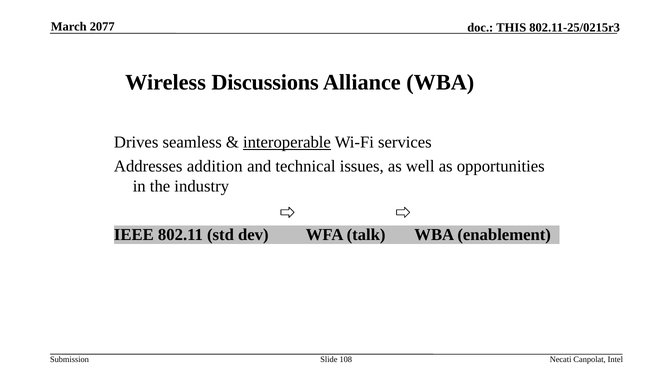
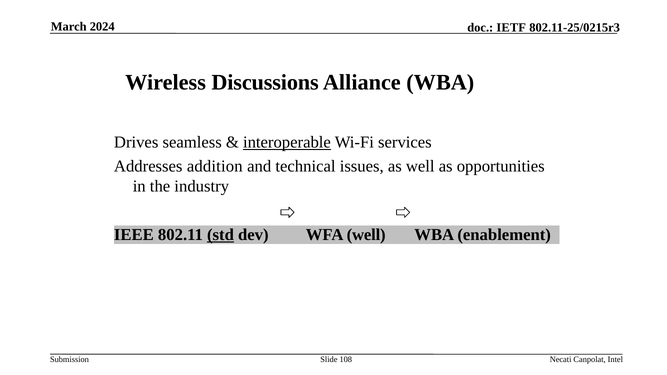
2077: 2077 -> 2024 (102, 27)
THIS: THIS -> IETF (511, 28)
std underline: none -> present (220, 235)
WFA talk: talk -> well (366, 235)
